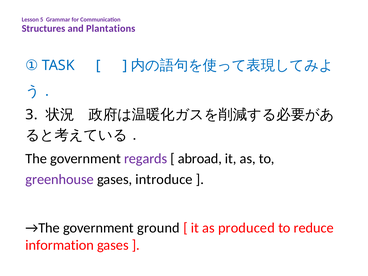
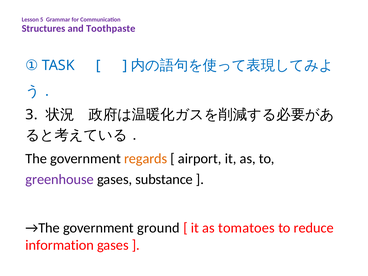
Plantations: Plantations -> Toothpaste (111, 29)
regards colour: purple -> orange (146, 159)
abroad: abroad -> airport (200, 159)
introduce: introduce -> substance (164, 179)
produced: produced -> tomatoes (246, 228)
